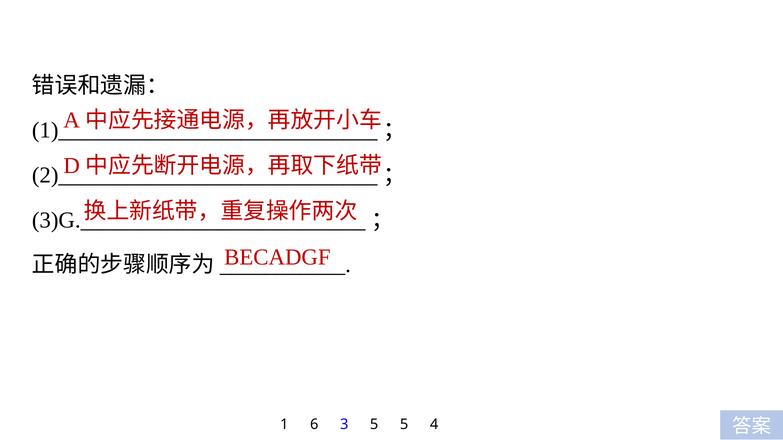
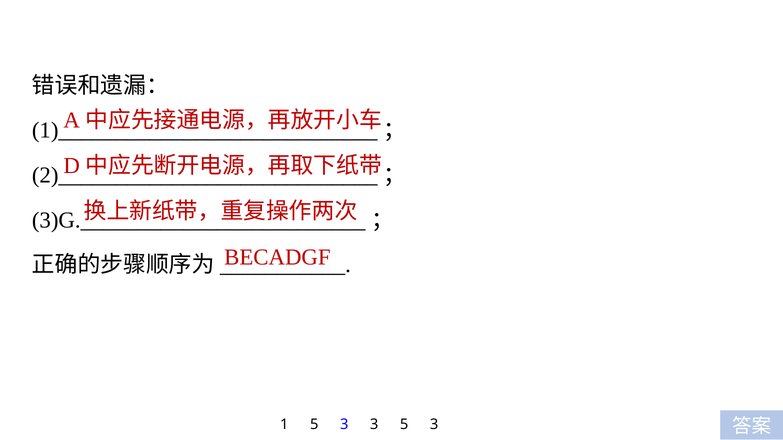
1 6: 6 -> 5 (314, 425)
3 5: 5 -> 3 (374, 425)
4: 4 -> 3 (434, 425)
